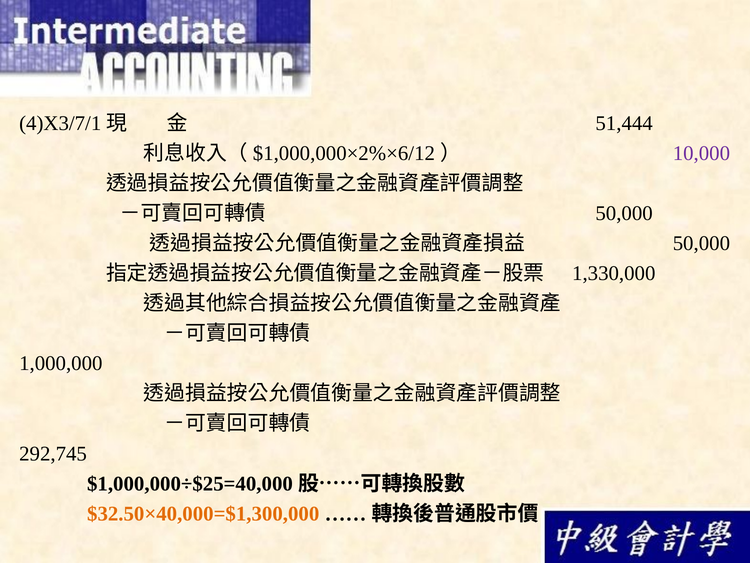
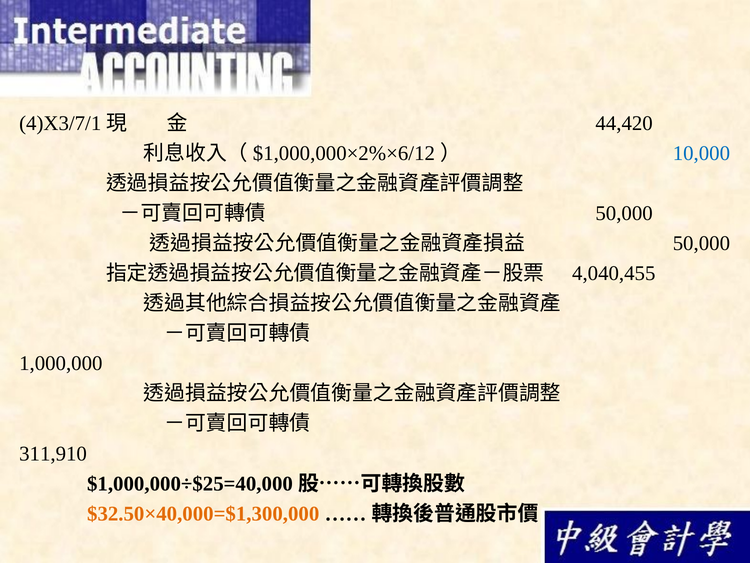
51,444: 51,444 -> 44,420 (624, 123)
10,000 colour: purple -> blue (701, 153)
1,330,000: 1,330,000 -> 4,040,455 (614, 273)
292,745: 292,745 -> 311,910 (53, 453)
